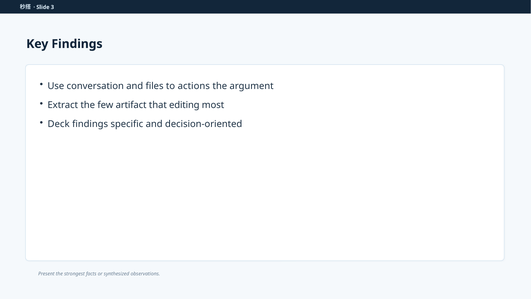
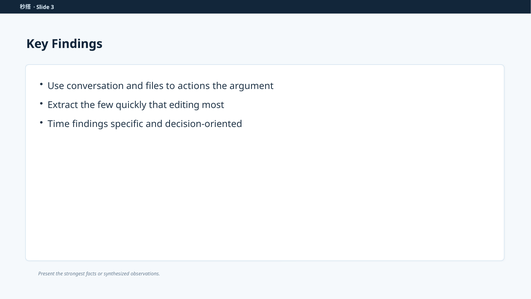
artifact: artifact -> quickly (131, 105)
Deck: Deck -> Time (59, 124)
